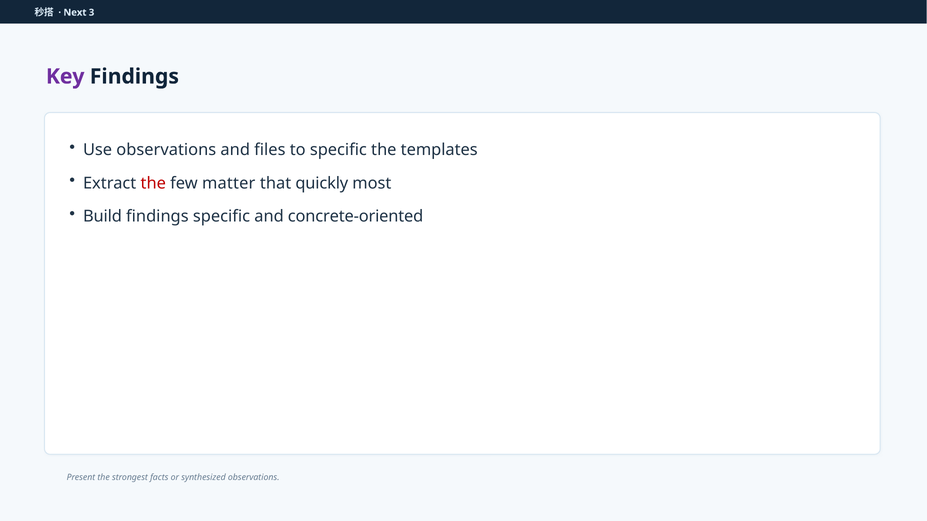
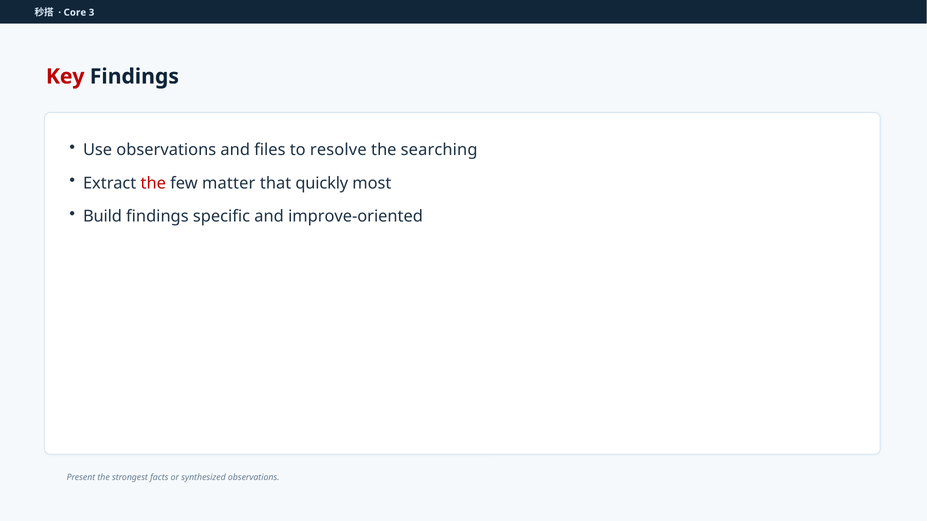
Next: Next -> Core (75, 12)
Key colour: purple -> red (65, 77)
to specific: specific -> resolve (338, 150)
templates: templates -> searching (439, 150)
concrete-oriented: concrete-oriented -> improve-oriented (356, 216)
